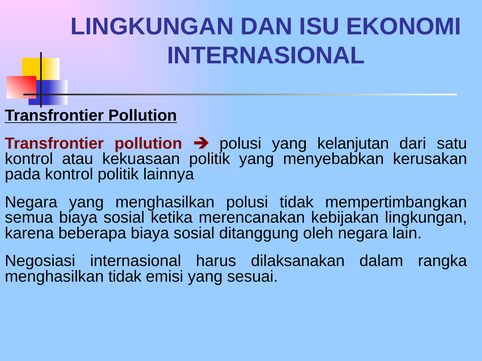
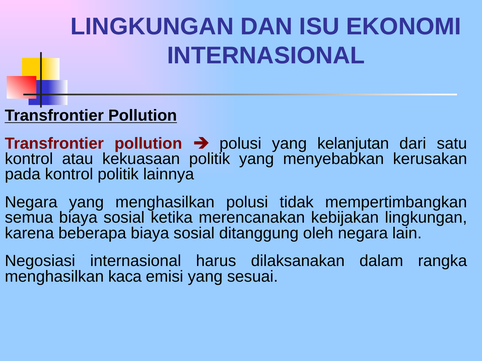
menghasilkan tidak: tidak -> kaca (125, 277)
